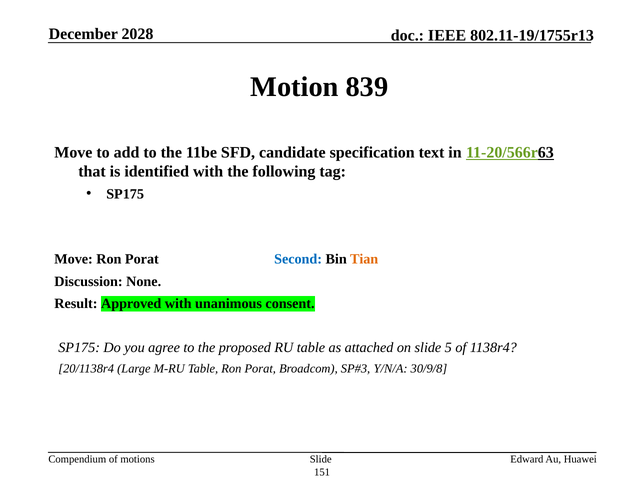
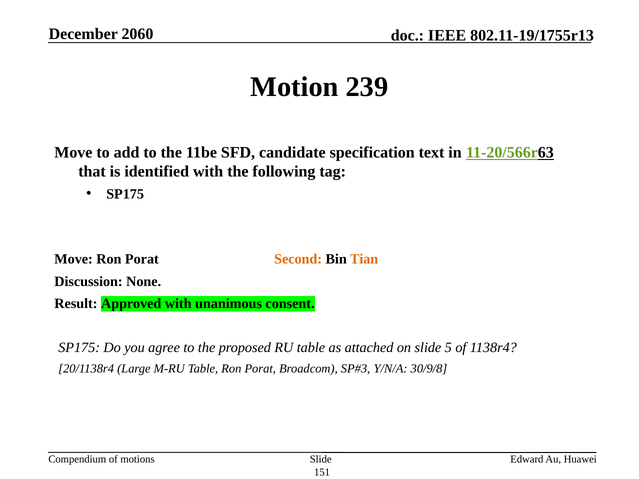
2028: 2028 -> 2060 (137, 34)
839: 839 -> 239 (367, 87)
Second colour: blue -> orange (298, 259)
